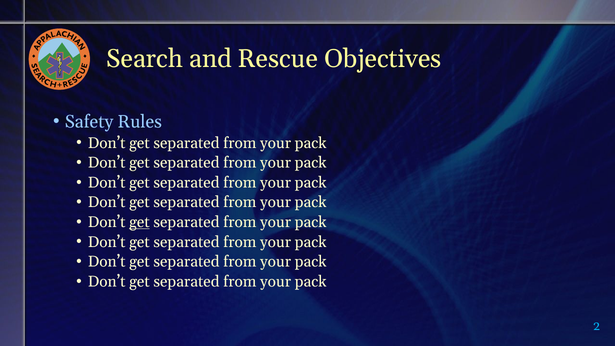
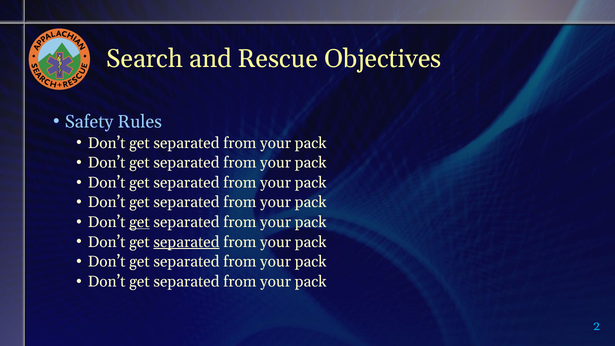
separated underline: none -> present (187, 242)
